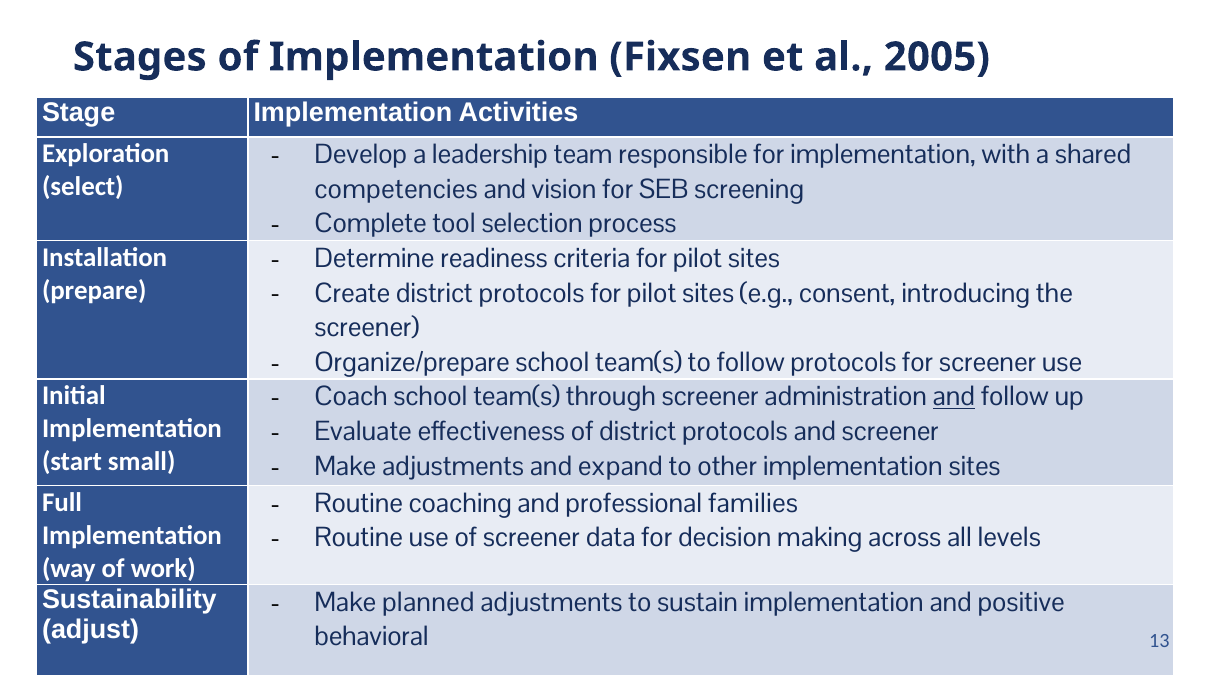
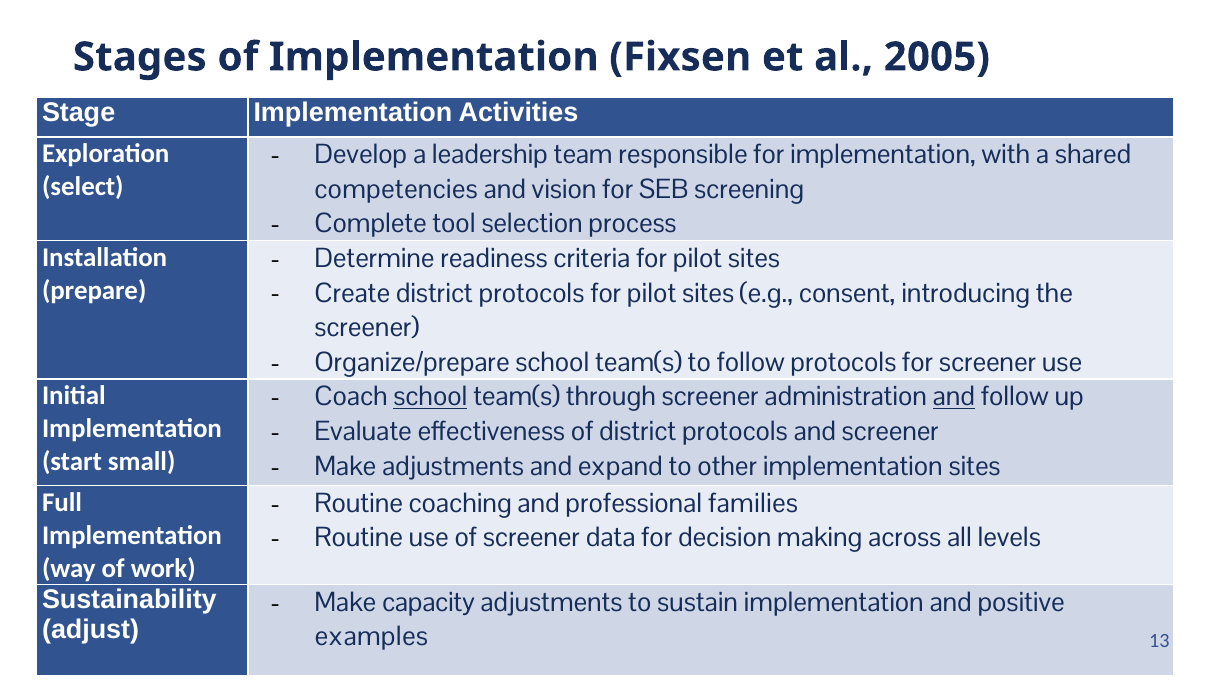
school underline: none -> present (430, 397)
planned: planned -> capacity (428, 602)
behavioral: behavioral -> examples (371, 637)
